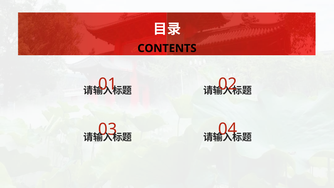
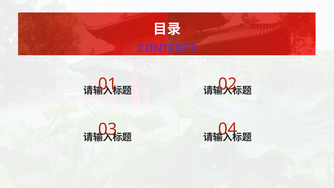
CONTENTS colour: black -> purple (167, 48)
